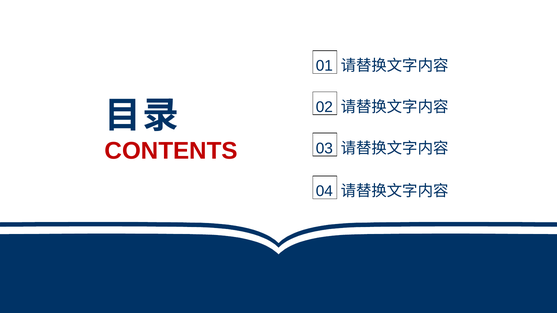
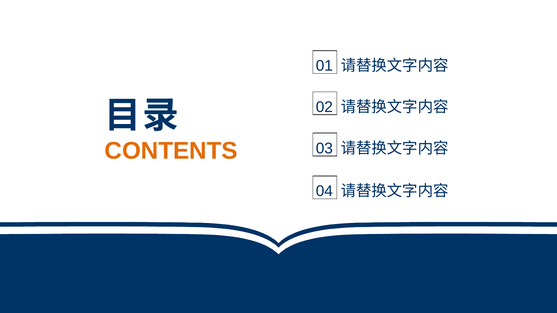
CONTENTS colour: red -> orange (171, 151)
